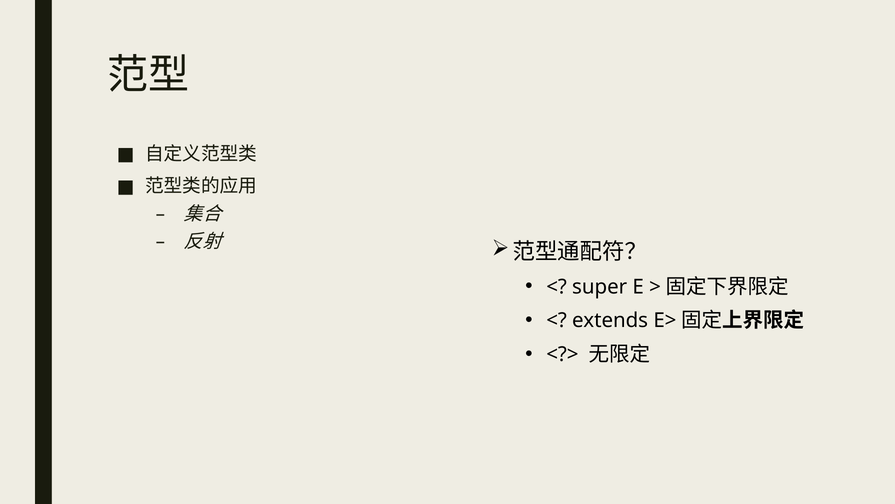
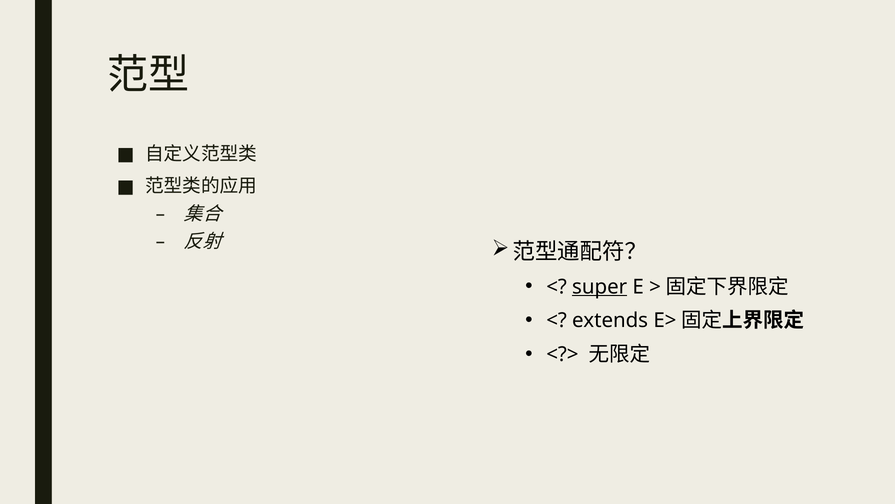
super underline: none -> present (600, 286)
